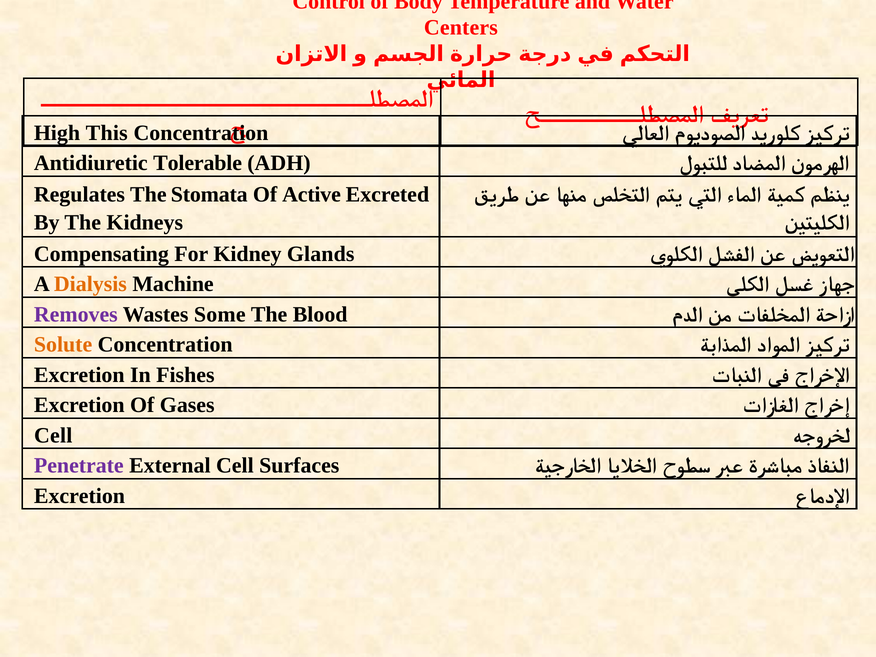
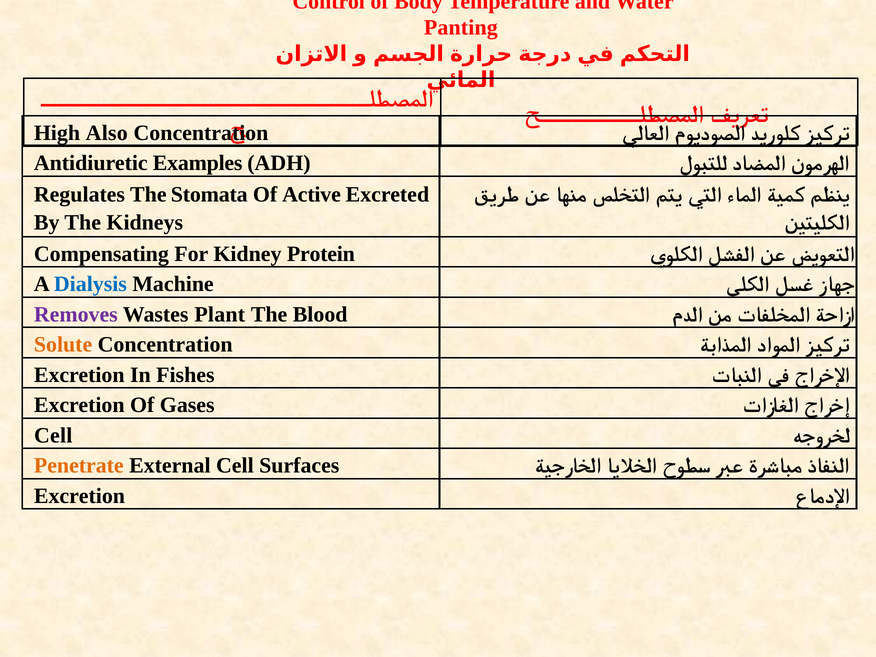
Centers: Centers -> Panting (461, 28)
This: This -> Also (107, 133)
Tolerable: Tolerable -> Examples (198, 163)
Glands: Glands -> Protein (321, 254)
Dialysis colour: orange -> blue (90, 284)
Some: Some -> Plant (220, 314)
Penetrate colour: purple -> orange (79, 466)
